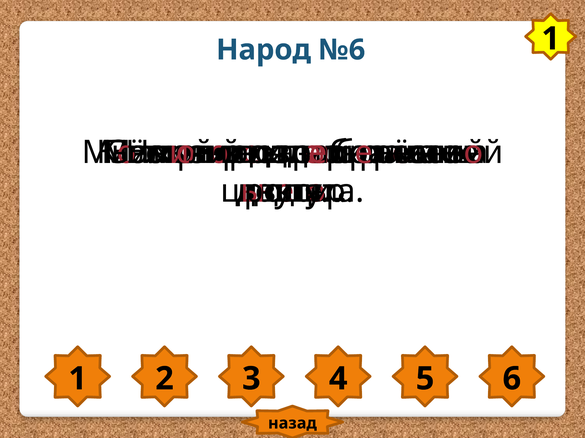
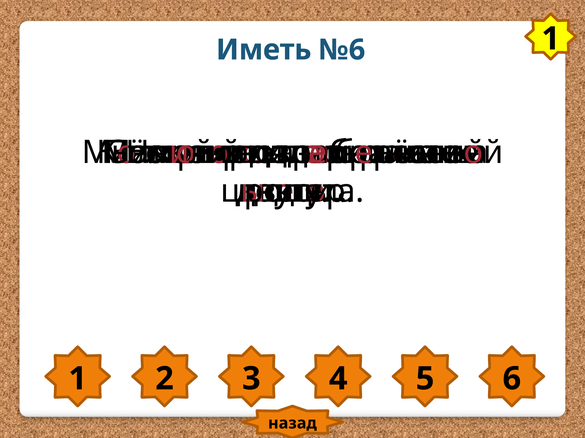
Народ: Народ -> Иметь (264, 50)
